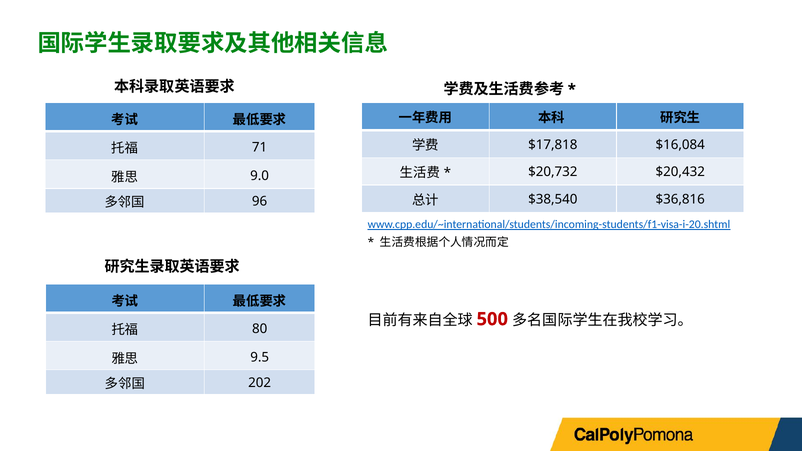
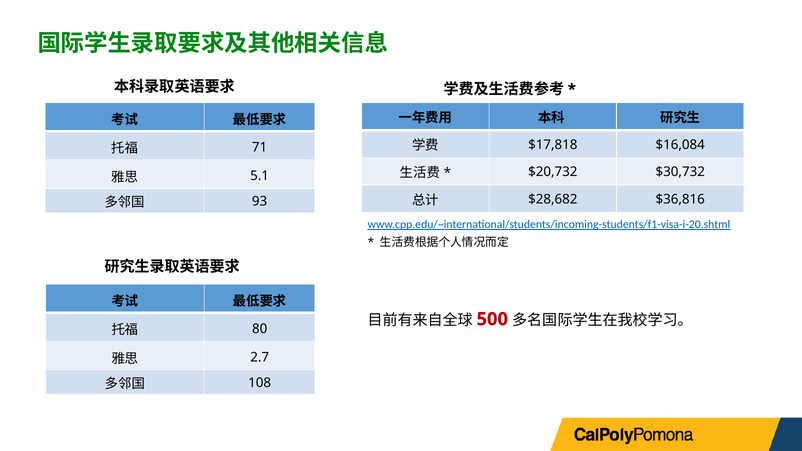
$20,432: $20,432 -> $30,732 (680, 172)
9.0: 9.0 -> 5.1 (260, 176)
$38,540: $38,540 -> $28,682 (553, 200)
96: 96 -> 93 (260, 201)
9.5: 9.5 -> 2.7 (260, 357)
202: 202 -> 108 (260, 383)
